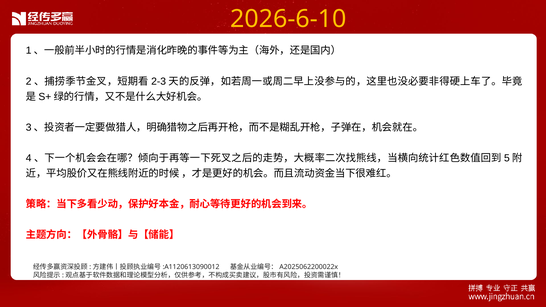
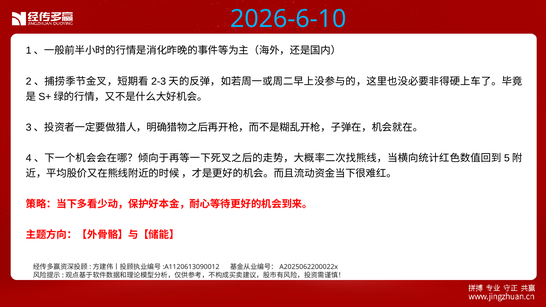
2026-6-10 colour: yellow -> light blue (288, 19)
